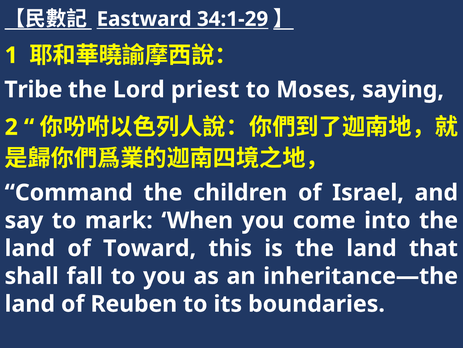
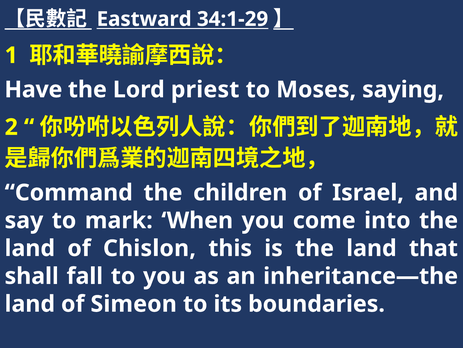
Tribe: Tribe -> Have (33, 89)
Toward: Toward -> Chislon (149, 248)
Reuben: Reuben -> Simeon (134, 303)
